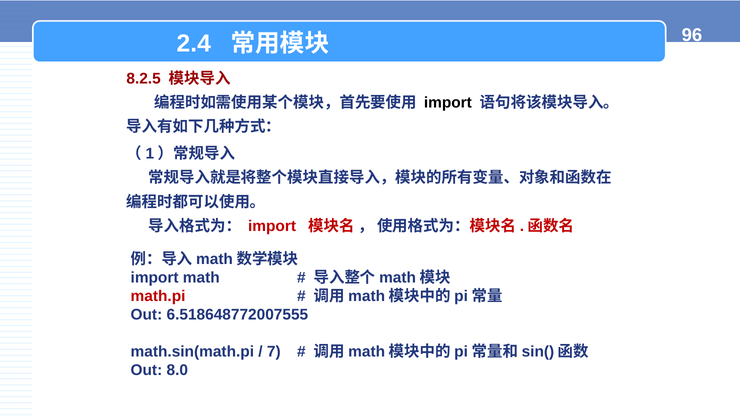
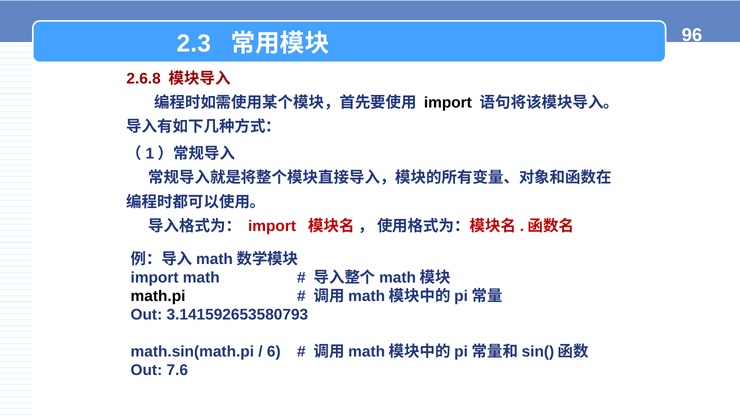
2.4: 2.4 -> 2.3 (194, 44)
8.2.5: 8.2.5 -> 2.6.8 (144, 79)
math.pi colour: red -> black (158, 296)
6.518648772007555: 6.518648772007555 -> 3.141592653580793 (237, 315)
7: 7 -> 6 (274, 352)
8.0: 8.0 -> 7.6 (177, 370)
